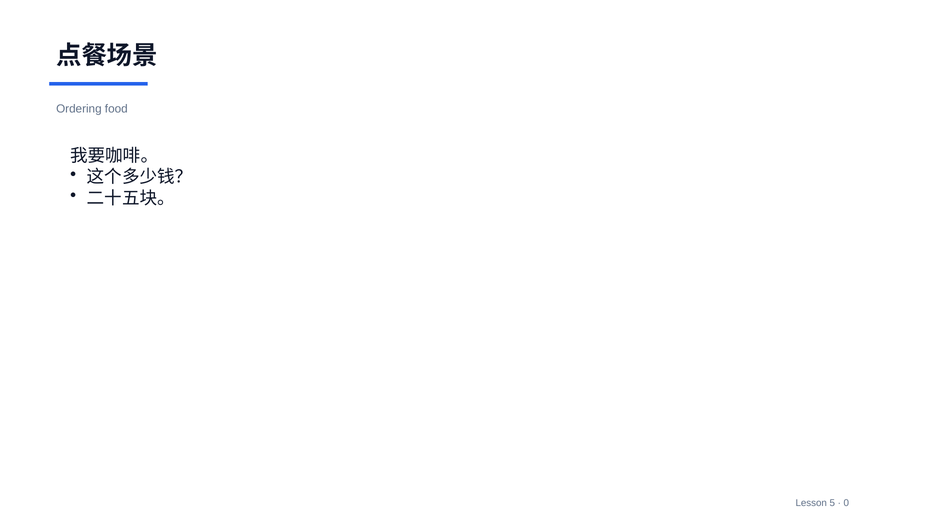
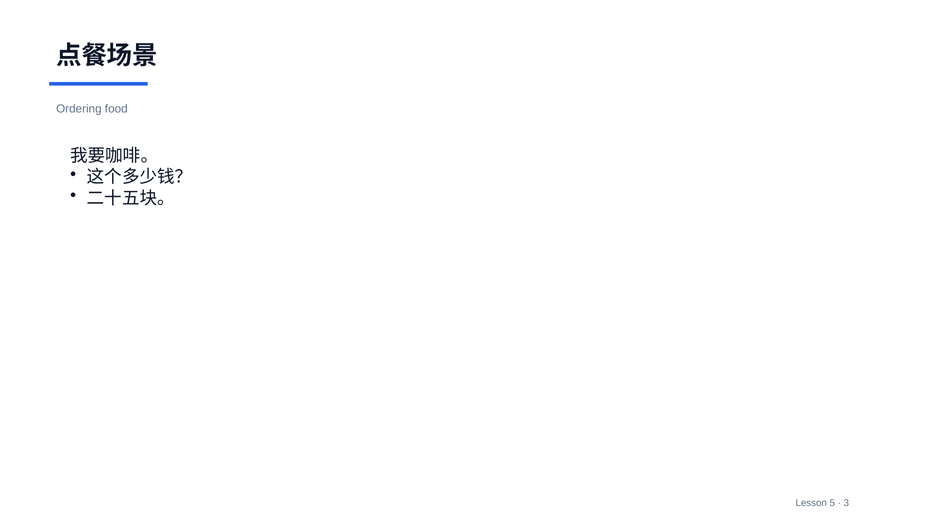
0: 0 -> 3 (846, 502)
